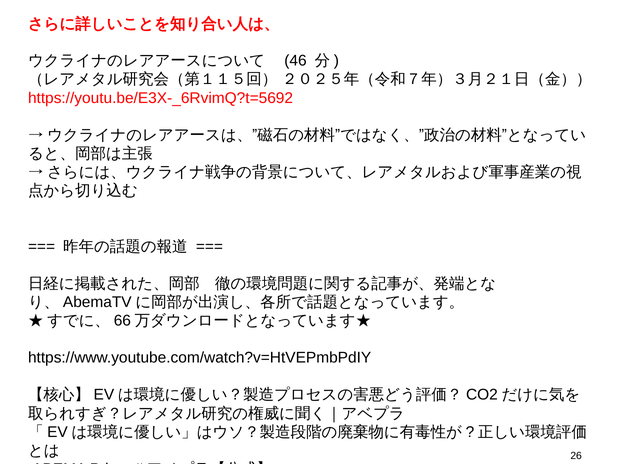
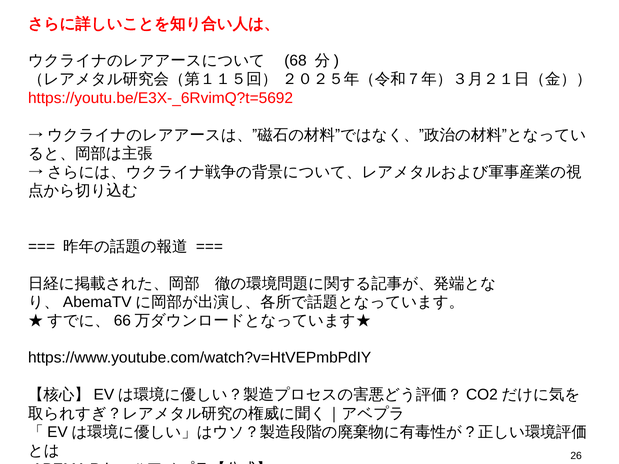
46: 46 -> 68 (296, 61)
